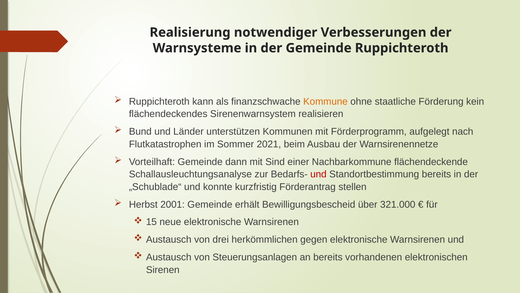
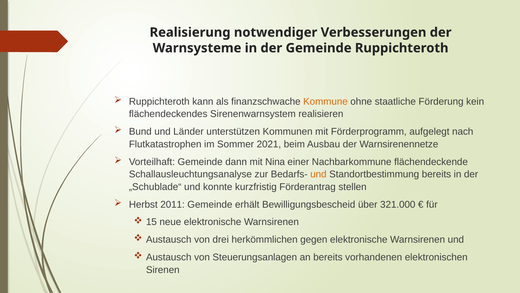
Sind: Sind -> Nina (275, 162)
und colour: red -> orange (318, 174)
2001: 2001 -> 2011 (173, 204)
